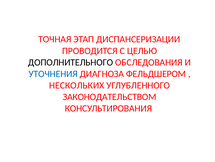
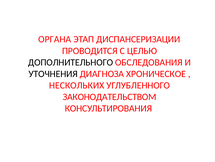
ТОЧНАЯ: ТОЧНАЯ -> ОРГАНА (55, 39)
УТОЧНЕНИЯ colour: blue -> black (53, 74)
ФЕЛЬДШЕРОМ: ФЕЛЬДШЕРОМ -> ХРОНИЧЕСКОЕ (156, 74)
